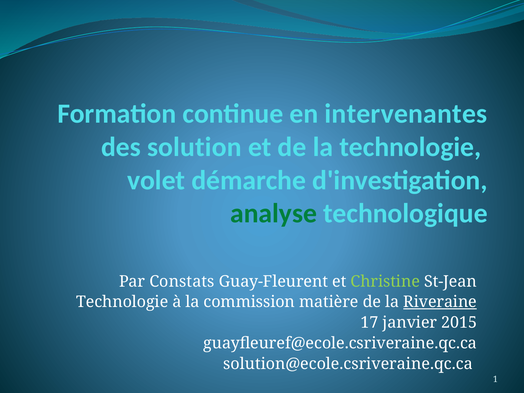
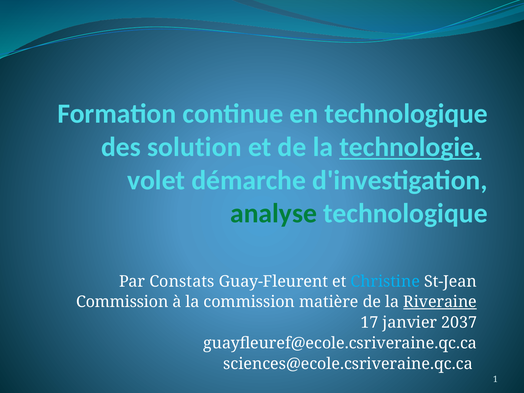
en intervenantes: intervenantes -> technologique (406, 114)
technologie underline: none -> present (410, 147)
Christine colour: light green -> light blue (385, 281)
Technologie: Technologie -> Commission (122, 302)
2015: 2015 -> 2037 (459, 323)
solution@ecole.csriveraine.qc.ca: solution@ecole.csriveraine.qc.ca -> sciences@ecole.csriveraine.qc.ca (348, 364)
